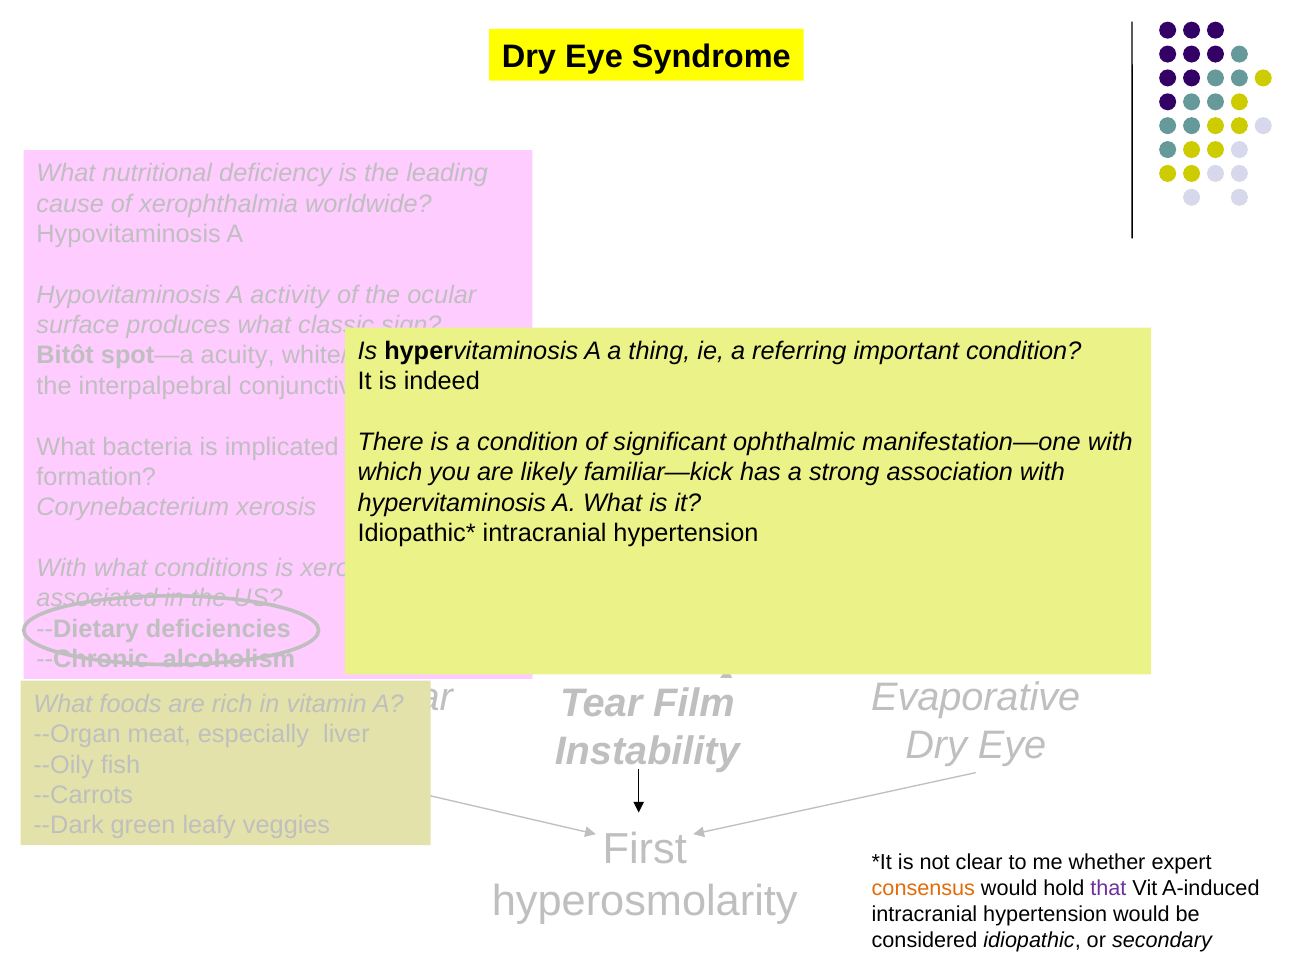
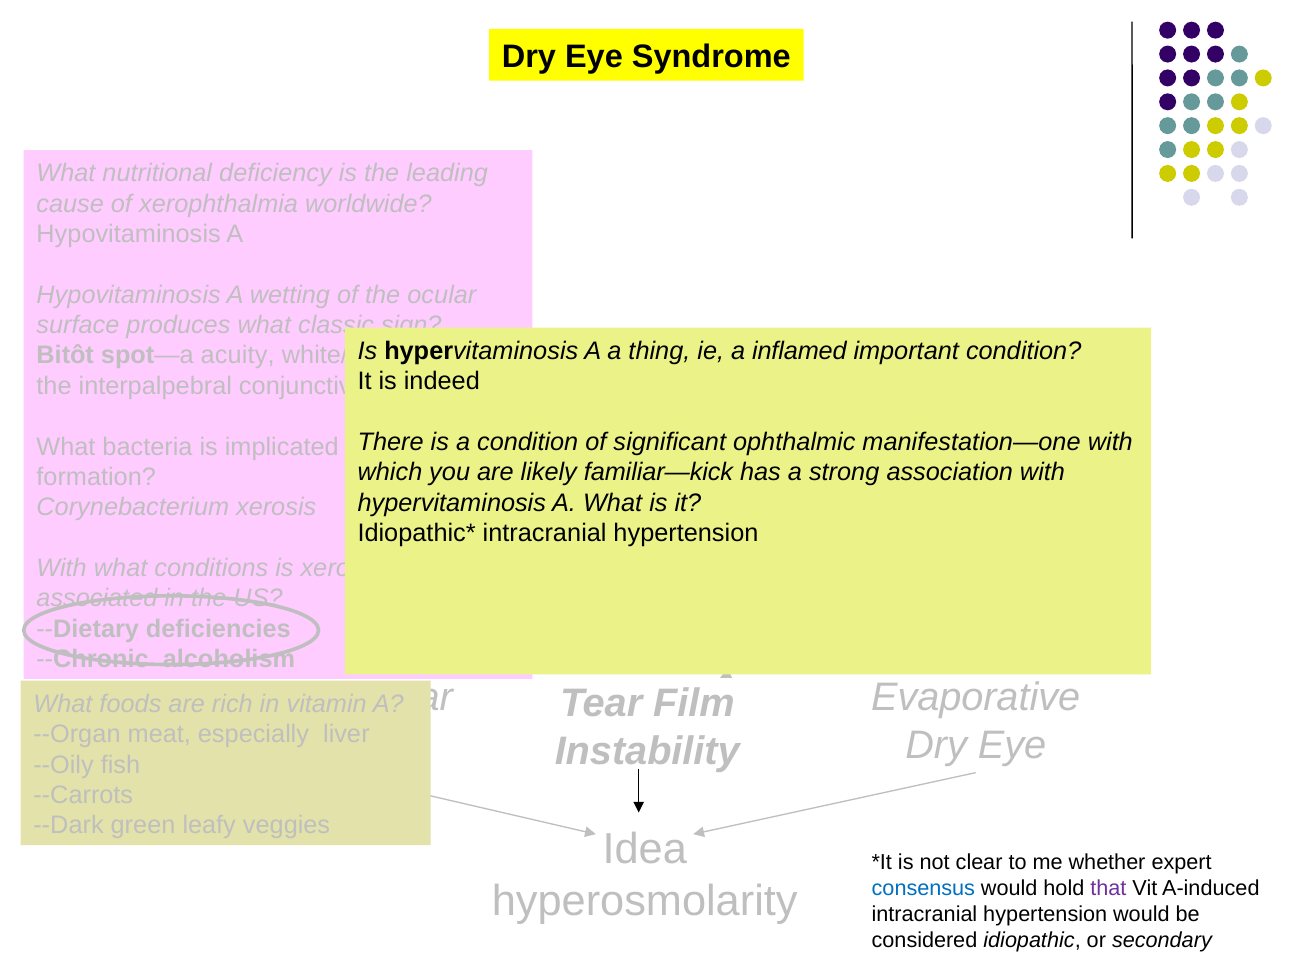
activity: activity -> wetting (290, 295)
referring: referring -> inflamed (799, 351)
First: First -> Idea (645, 849)
consensus colour: orange -> blue (923, 888)
